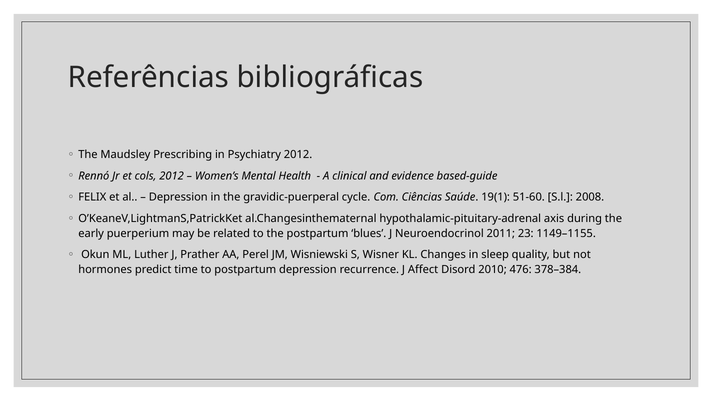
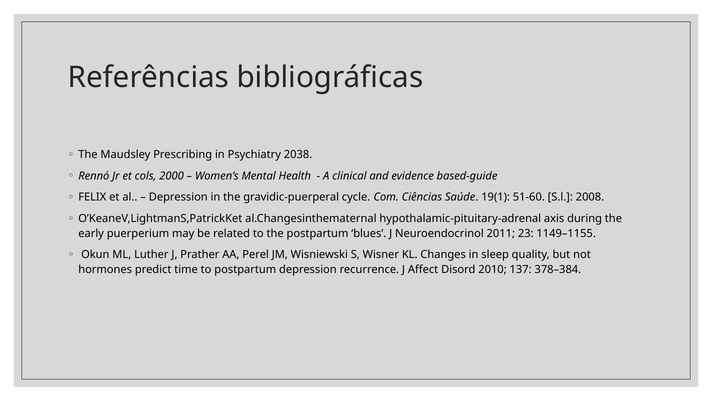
Psychiatry 2012: 2012 -> 2038 (298, 154)
cols 2012: 2012 -> 2000 (172, 176)
476: 476 -> 137 (521, 269)
